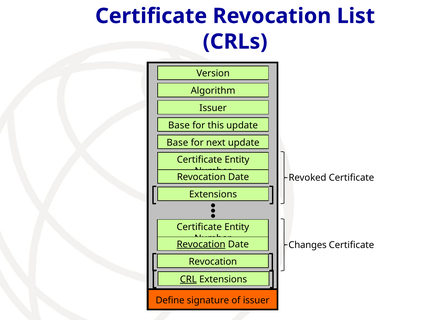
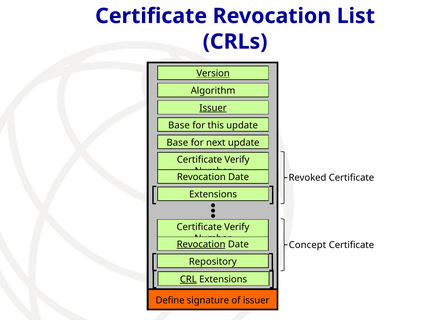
Version underline: none -> present (213, 73)
Issuer underline: none -> present (213, 108)
Entity: Entity -> Verify (237, 160)
Entity: Entity -> Verify (237, 227)
Changes: Changes -> Concept (307, 245)
Revocation: Revocation -> Repository (213, 262)
